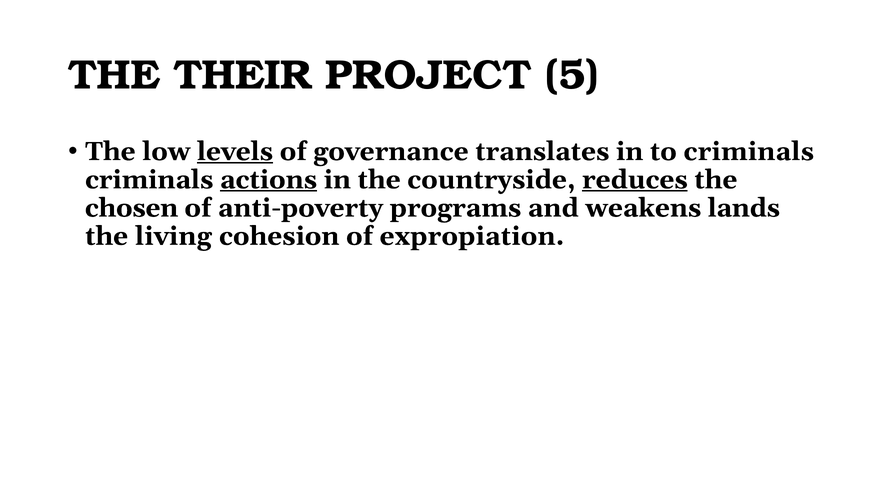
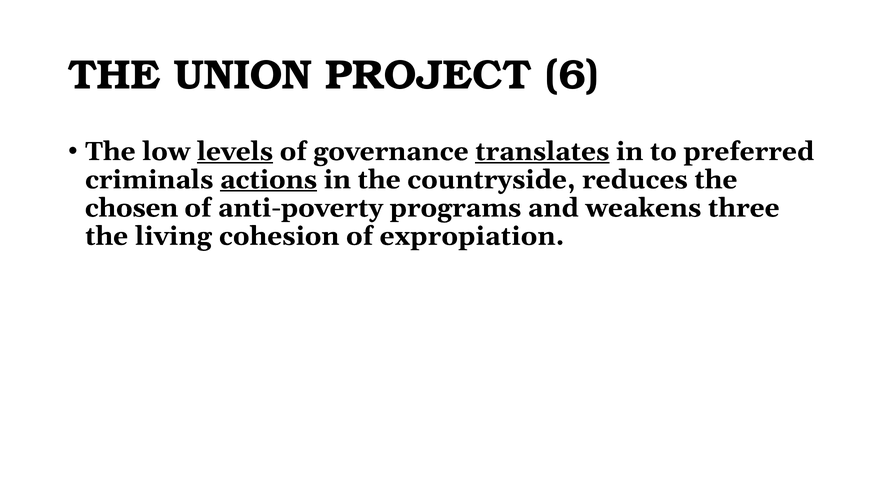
THEIR: THEIR -> UNION (243, 75)
5: 5 -> 6 (572, 75)
translates underline: none -> present (542, 151)
to criminals: criminals -> preferred (749, 151)
reduces underline: present -> none (635, 180)
lands: lands -> three (744, 208)
